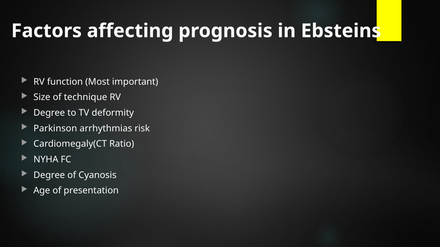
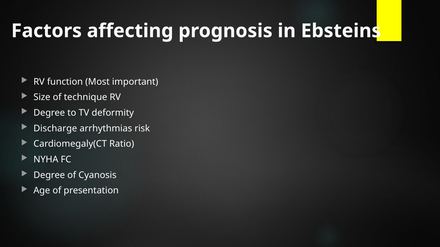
Parkinson: Parkinson -> Discharge (55, 129)
